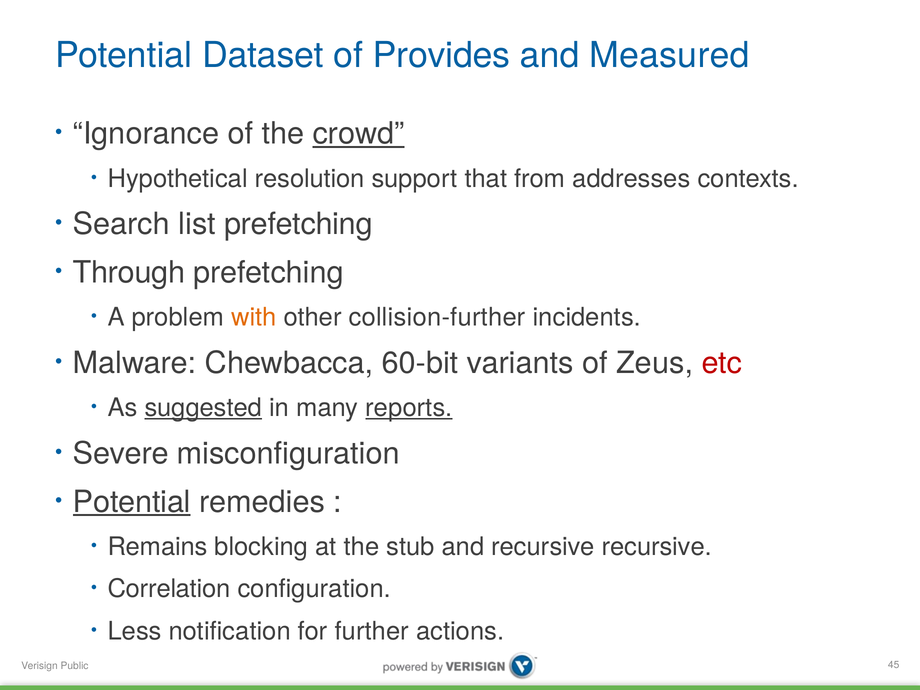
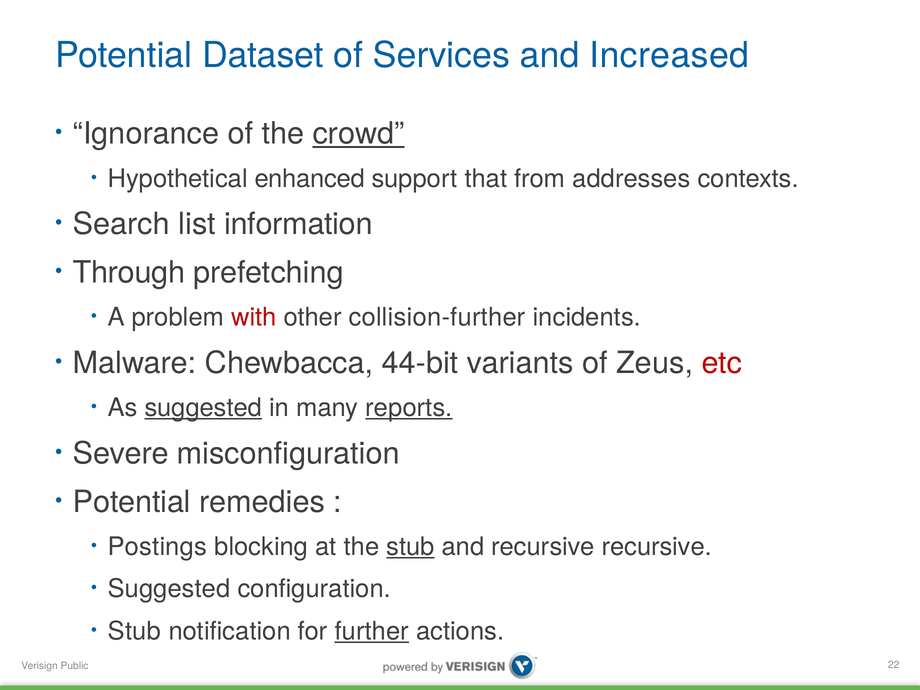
Provides: Provides -> Services (441, 55)
Measured: Measured -> Increased (669, 55)
resolution: resolution -> enhanced (310, 179)
list prefetching: prefetching -> information (298, 224)
with colour: orange -> red (254, 317)
60-bit: 60-bit -> 44-bit (420, 363)
Potential underline: present -> none (132, 502)
Remains: Remains -> Postings (157, 547)
stub underline: none -> present (410, 547)
Correlation: Correlation -> Suggested (169, 589)
Less: Less -> Stub (134, 631)
further underline: none -> present (372, 631)
45: 45 -> 22 (894, 665)
